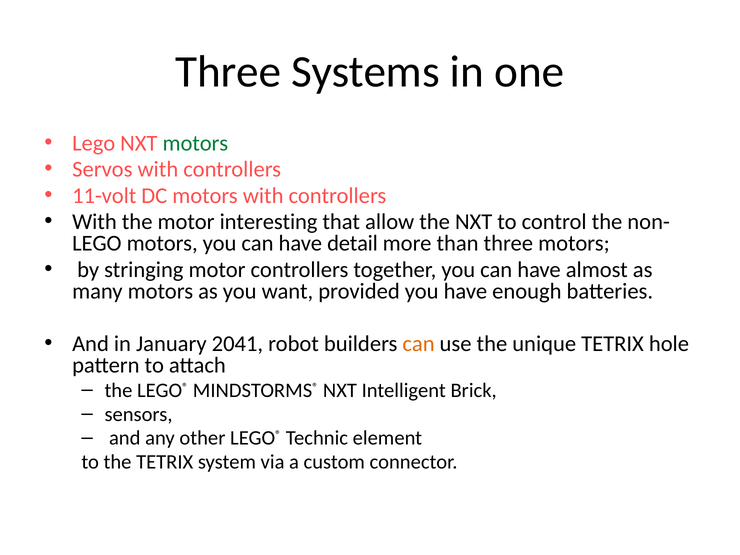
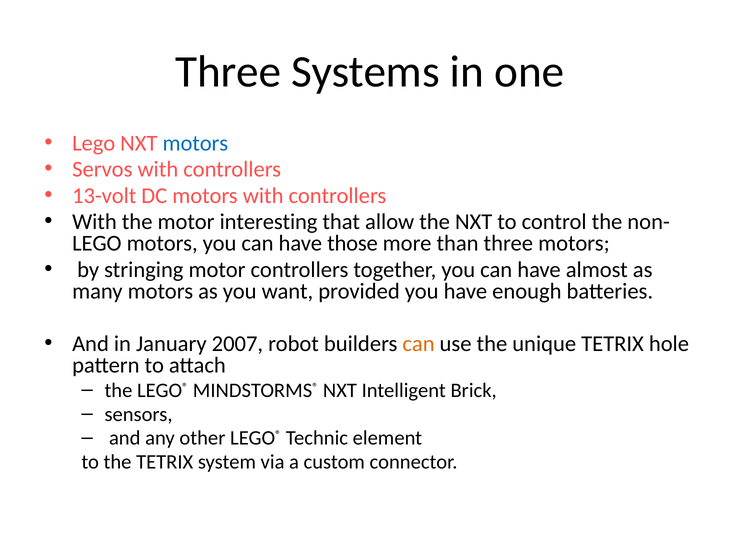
motors colour: green -> blue (195, 143)
11-volt: 11-volt -> 13-volt (104, 196)
detail: detail -> those (352, 243)
2041: 2041 -> 2007 (237, 344)
